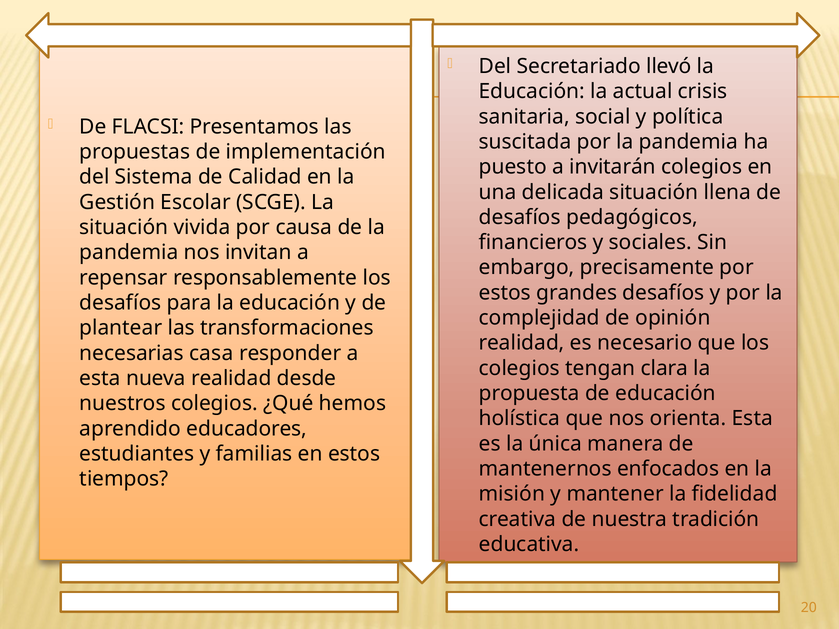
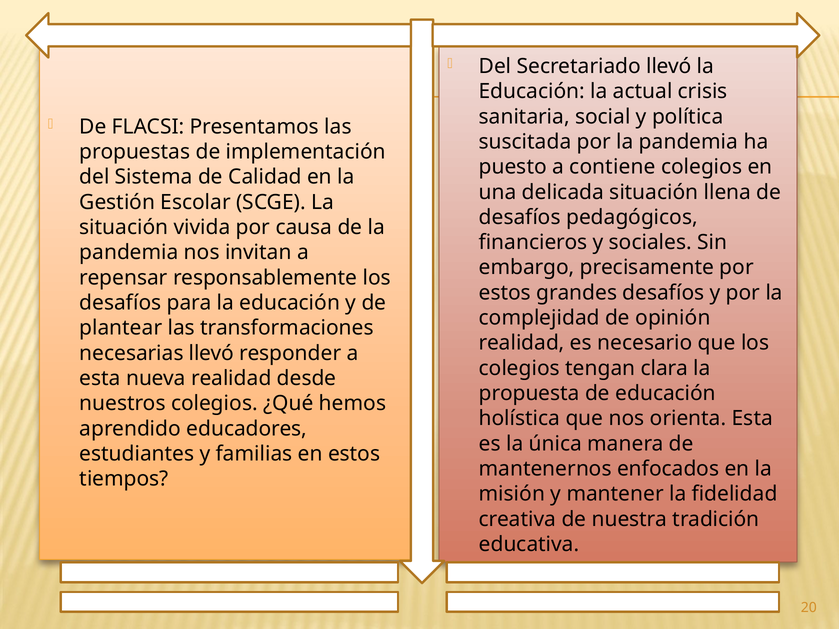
invitarán: invitarán -> contiene (613, 167)
necesarias casa: casa -> llevó (212, 353)
